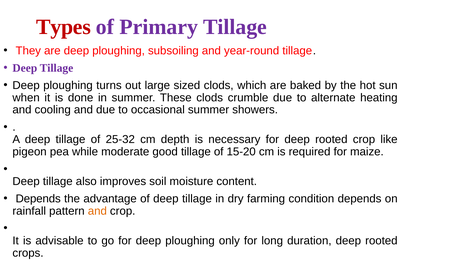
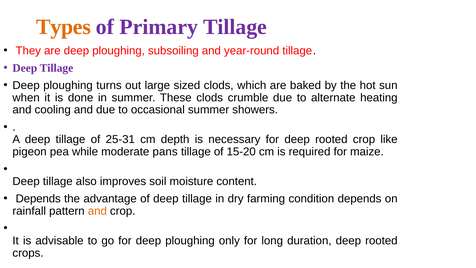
Types colour: red -> orange (63, 27)
25-32: 25-32 -> 25-31 (120, 139)
good: good -> pans (165, 152)
